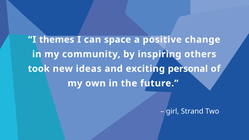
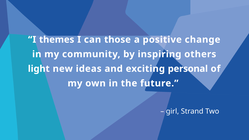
space: space -> those (118, 40)
took: took -> light (39, 69)
